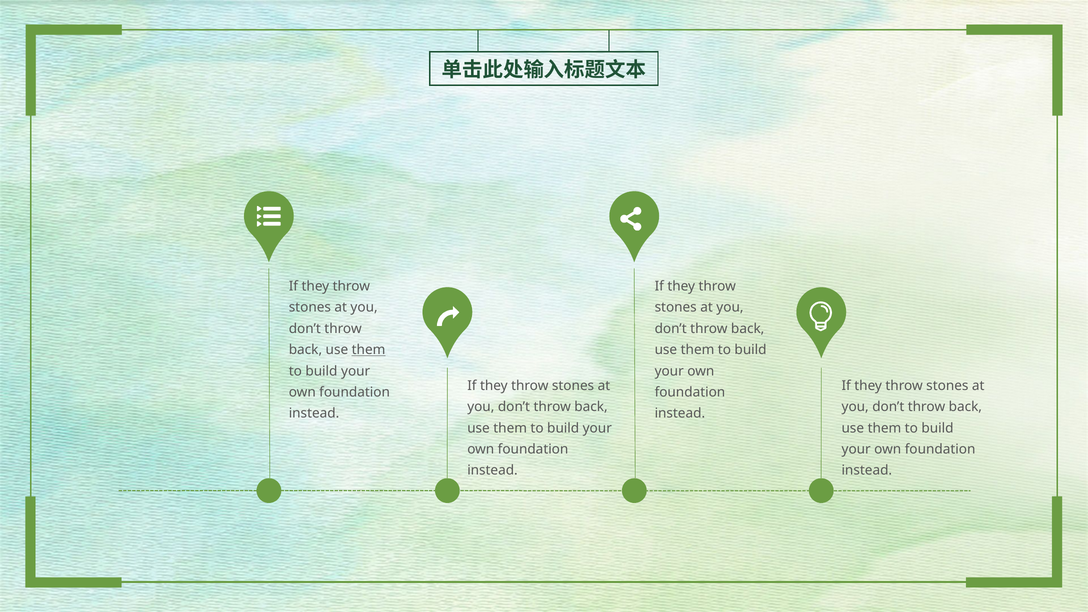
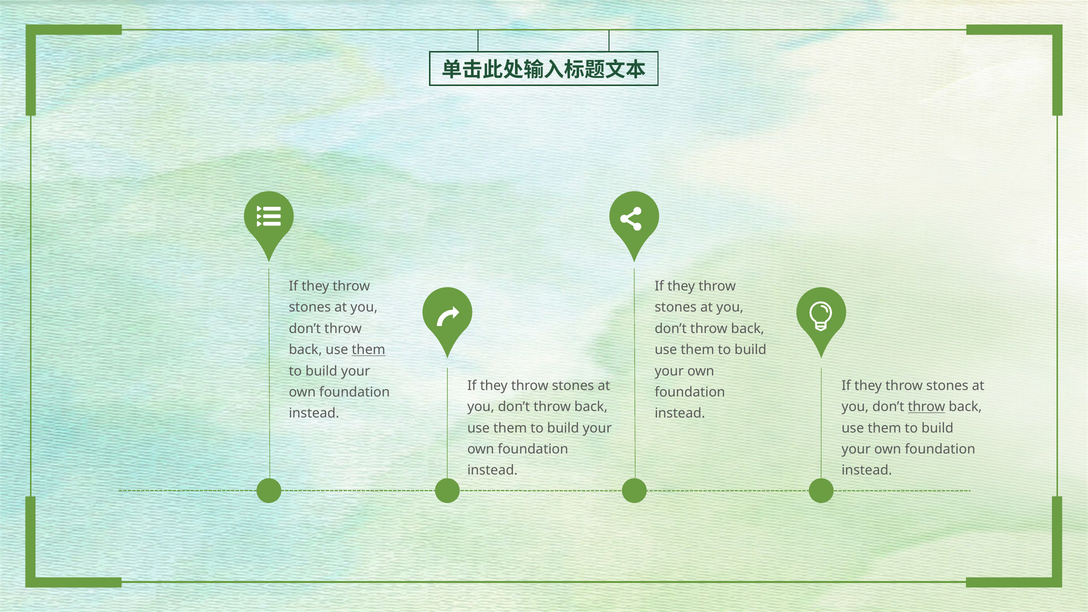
throw underline: none -> present (927, 407)
